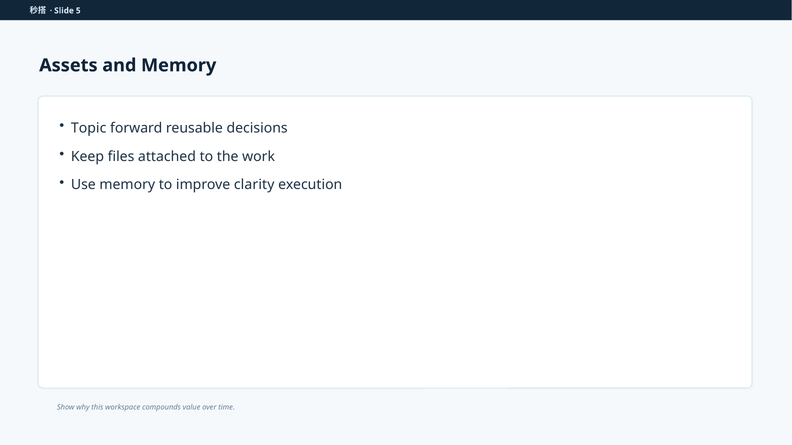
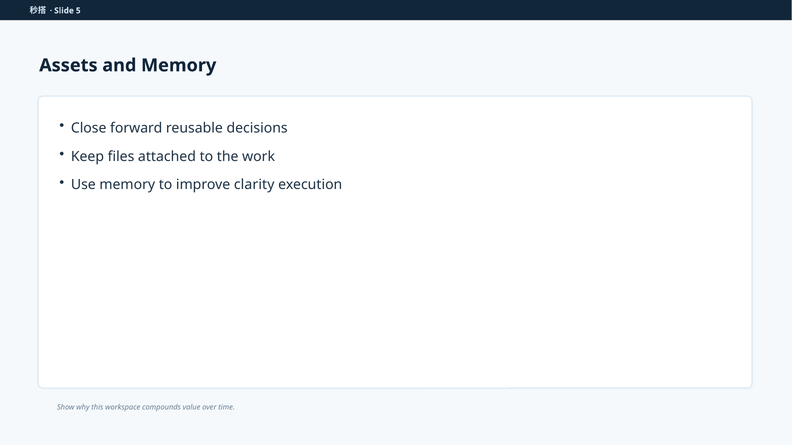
Topic: Topic -> Close (89, 128)
